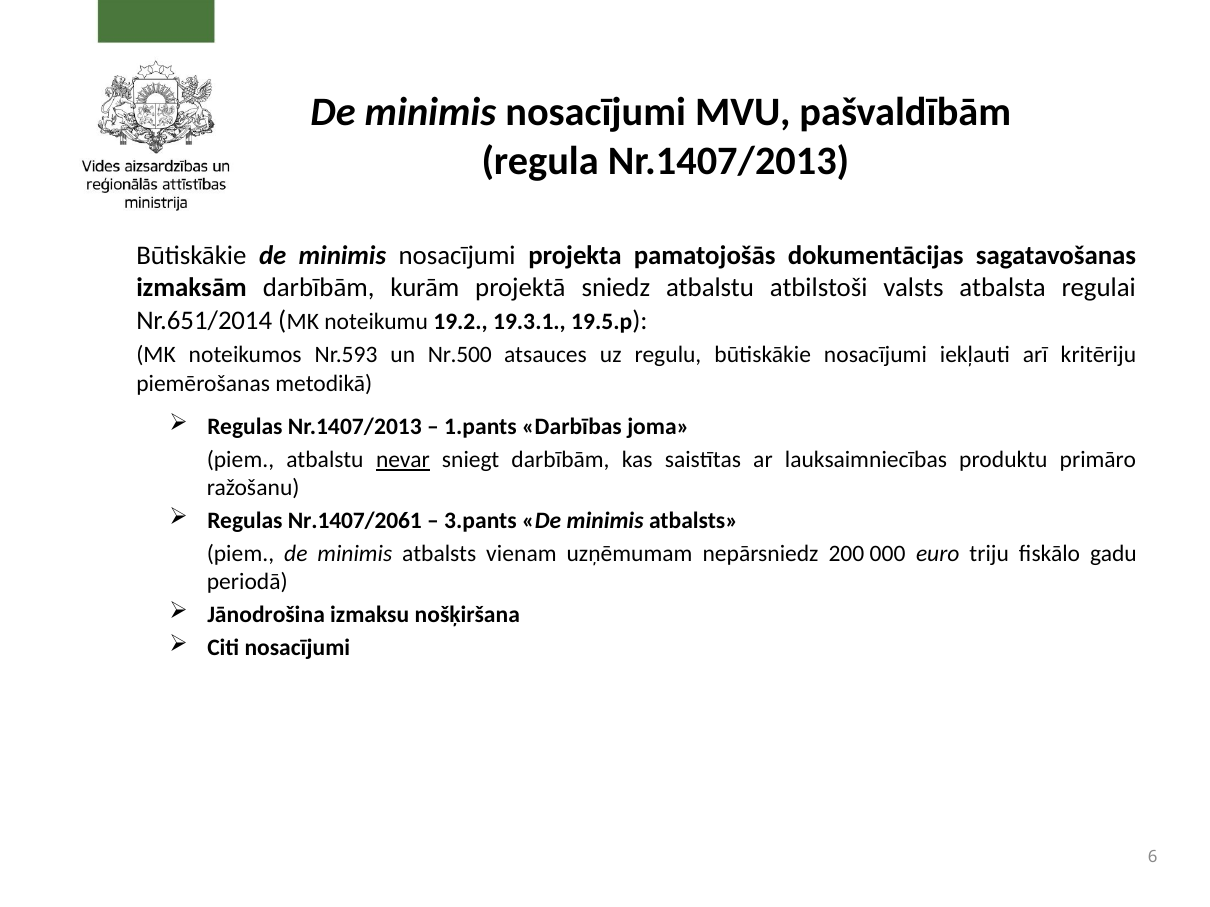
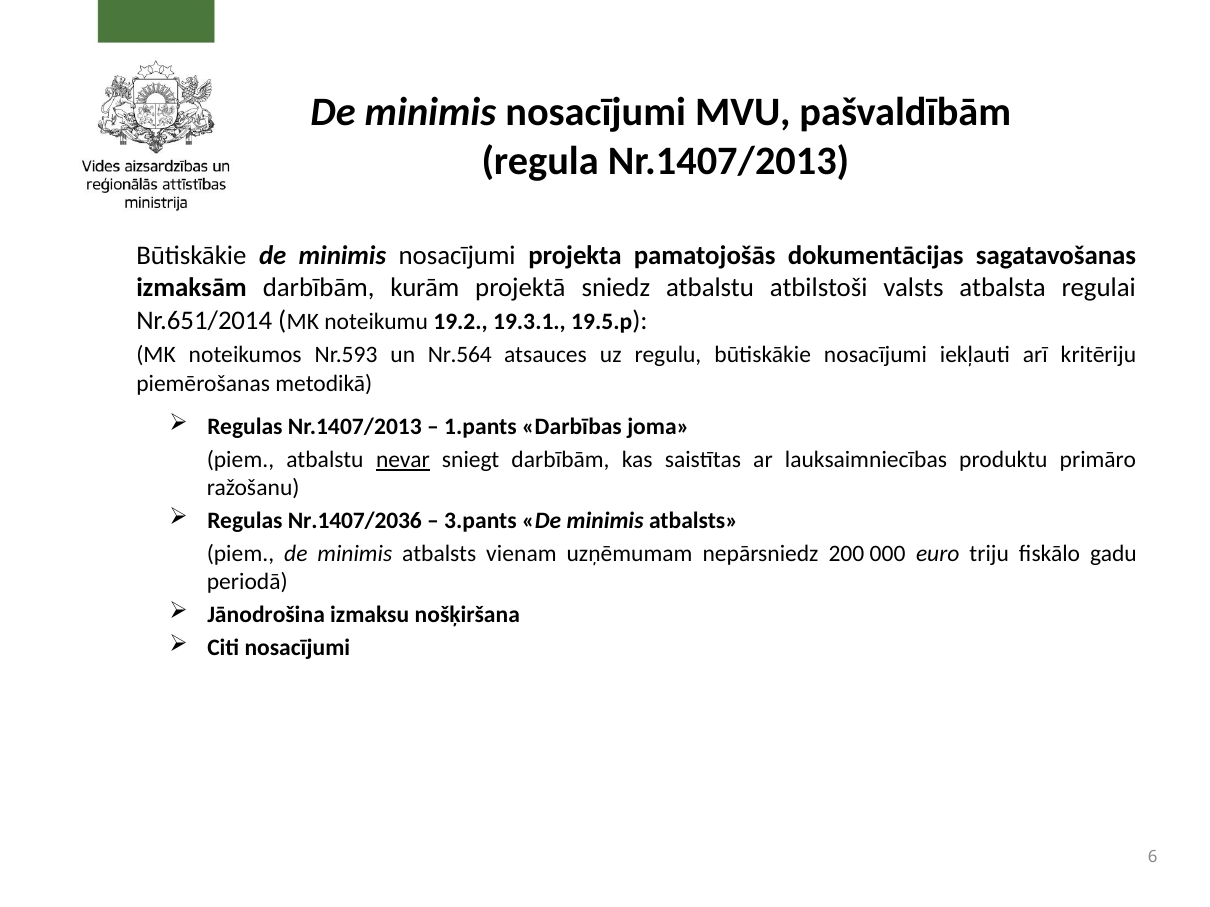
Nr.500: Nr.500 -> Nr.564 (460, 355)
Nr.1407/2061: Nr.1407/2061 -> Nr.1407/2036 (355, 521)
